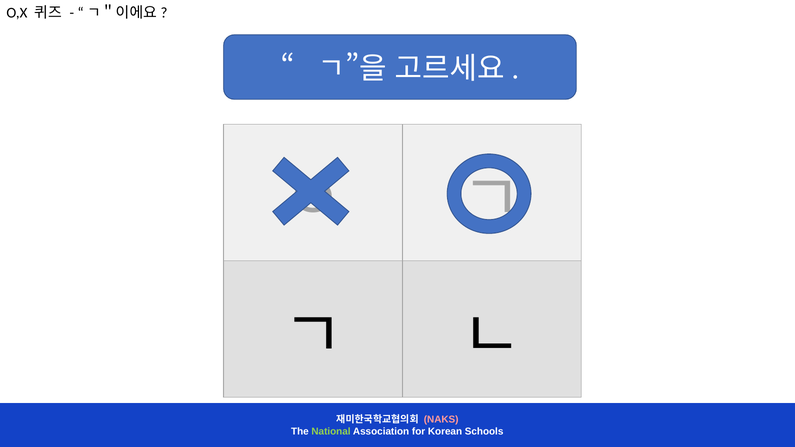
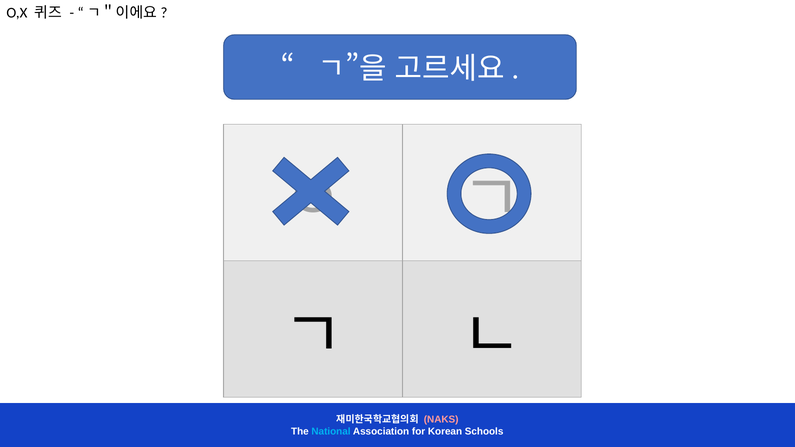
National colour: light green -> light blue (331, 432)
